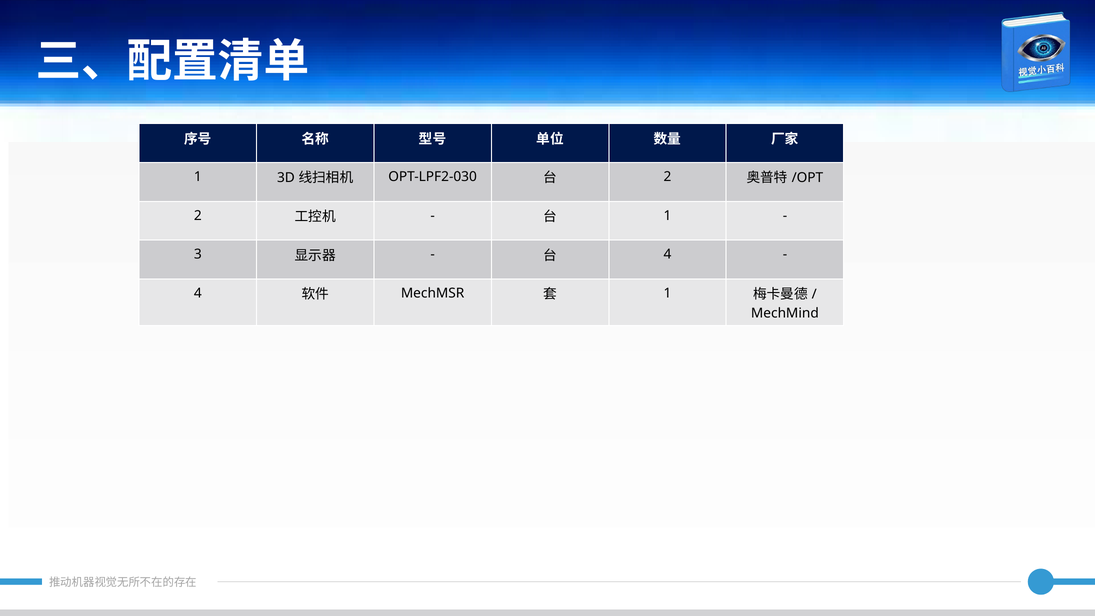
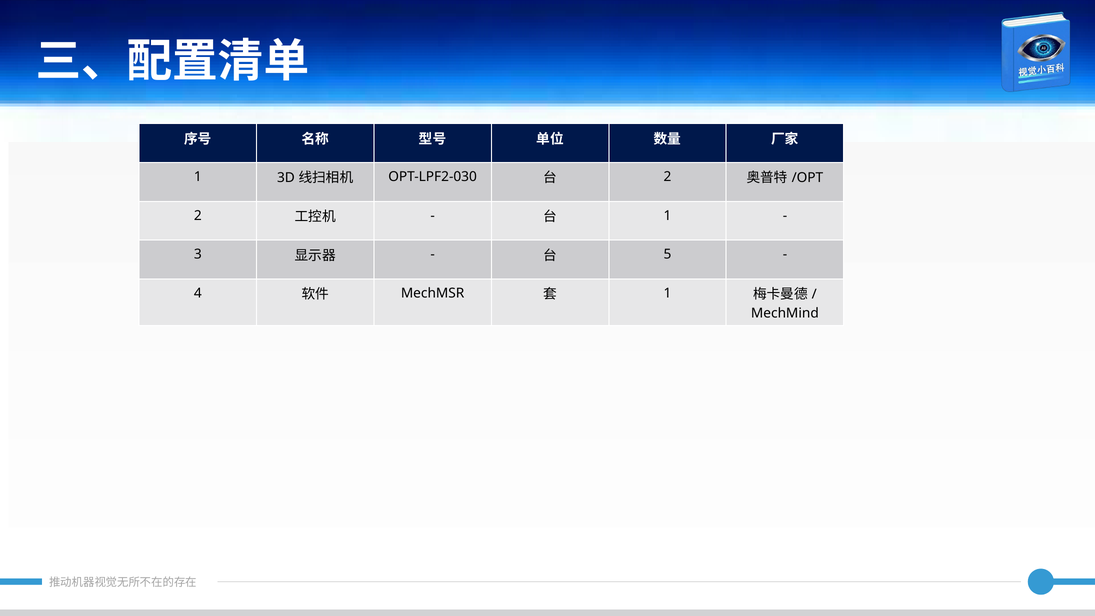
4: 4 -> 5 (668, 254)
